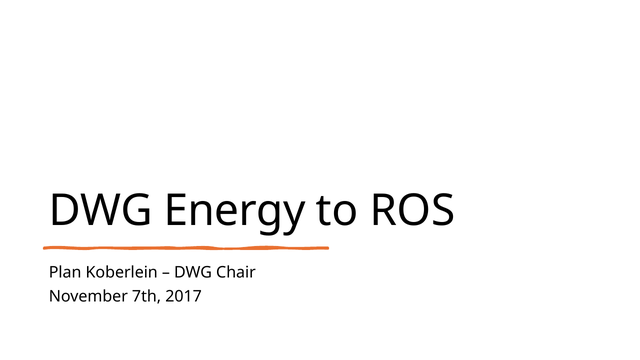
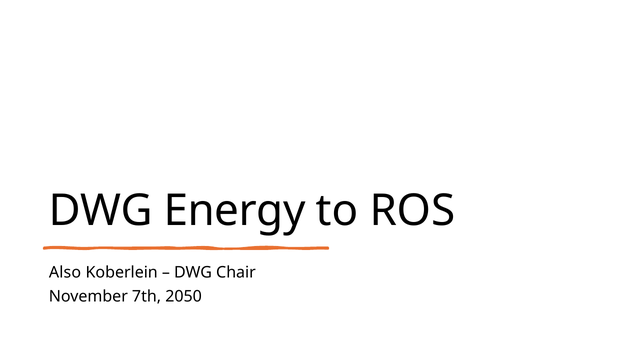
Plan: Plan -> Also (65, 273)
2017: 2017 -> 2050 (184, 296)
